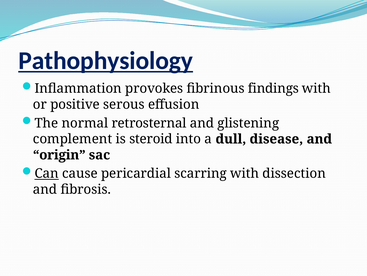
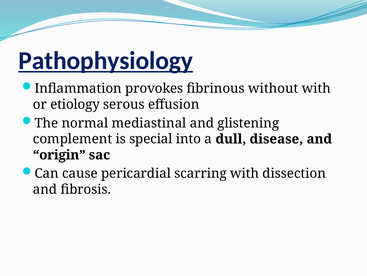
findings: findings -> without (273, 88)
positive: positive -> etiology (75, 104)
retrosternal: retrosternal -> mediastinal (149, 123)
steroid: steroid -> special (151, 139)
Can underline: present -> none (47, 173)
